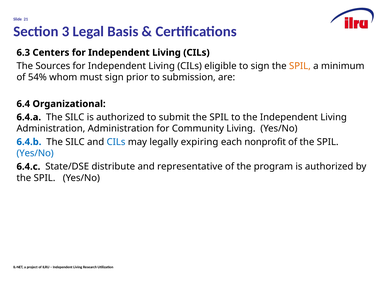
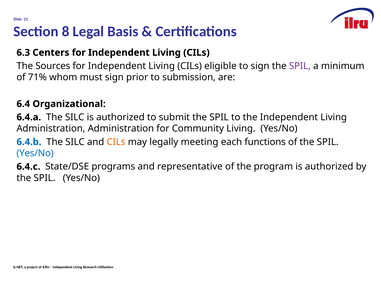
3: 3 -> 8 (66, 32)
SPIL colour: orange -> purple (300, 66)
54%: 54% -> 71% (37, 77)
CILs colour: blue -> orange (116, 142)
expiring: expiring -> meeting (200, 142)
nonprofit: nonprofit -> functions (265, 142)
distribute: distribute -> programs (113, 167)
